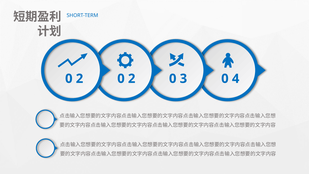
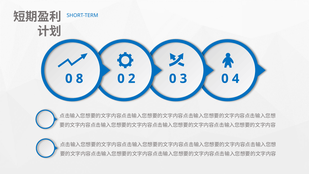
2: 2 -> 8 (80, 79)
